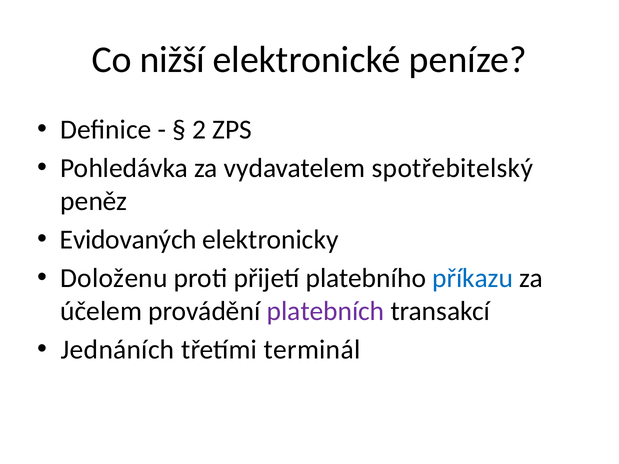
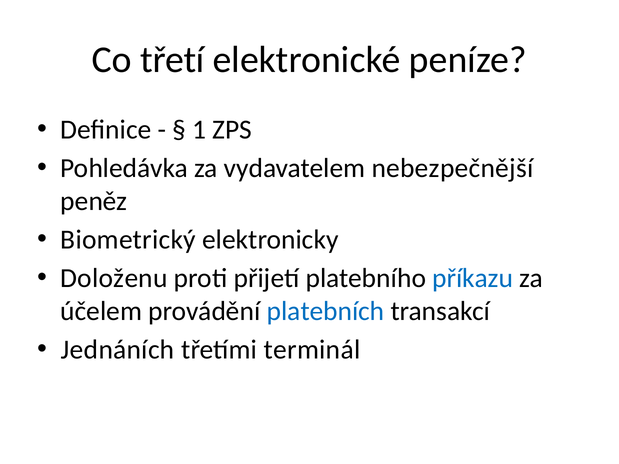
nižší: nižší -> třetí (172, 60)
2: 2 -> 1 (199, 130)
spotřebitelský: spotřebitelský -> nebezpečnější (452, 168)
Evidovaných: Evidovaných -> Biometrický (128, 240)
platebních colour: purple -> blue (326, 311)
